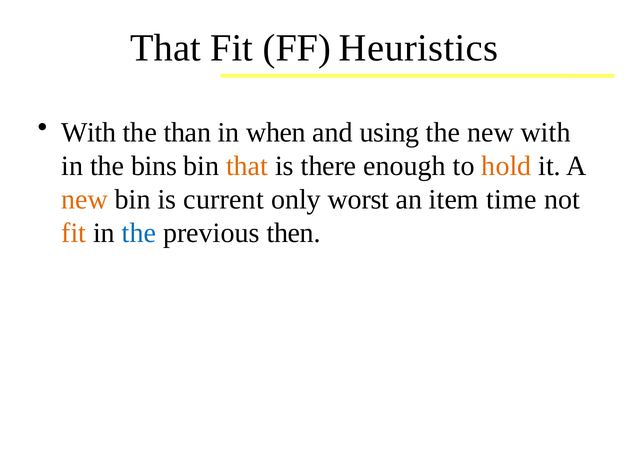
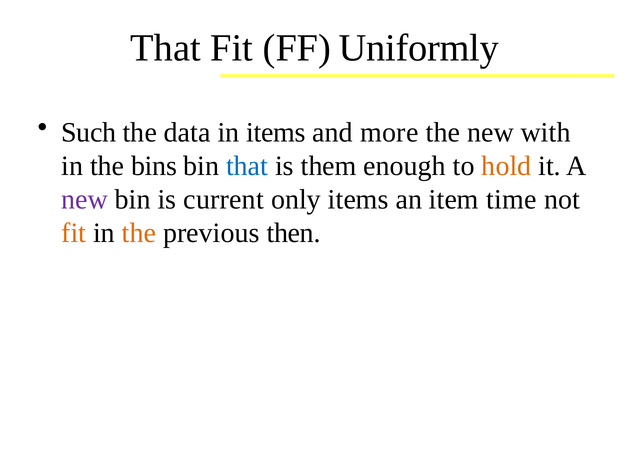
Heuristics: Heuristics -> Uniformly (419, 48)
With: With -> Such (89, 132)
than: than -> data (187, 132)
in when: when -> items (276, 132)
using: using -> more (389, 132)
that colour: orange -> blue (247, 166)
there: there -> them (329, 166)
new colour: orange -> purple (85, 199)
only worst: worst -> items (358, 199)
the colour: blue -> orange (139, 233)
